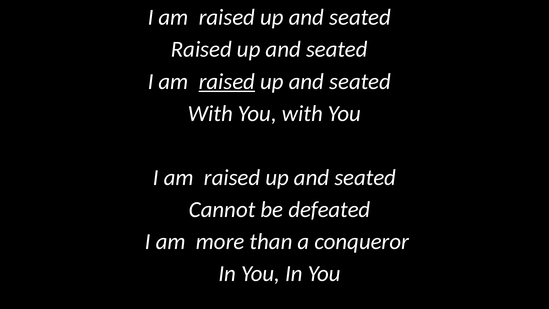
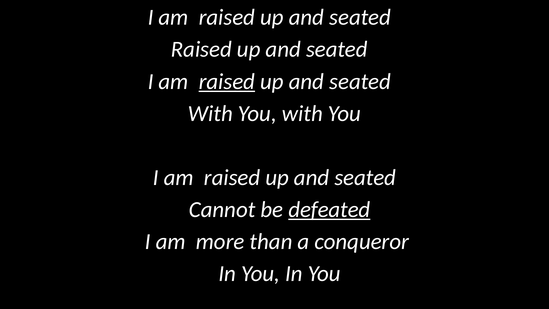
defeated underline: none -> present (329, 209)
